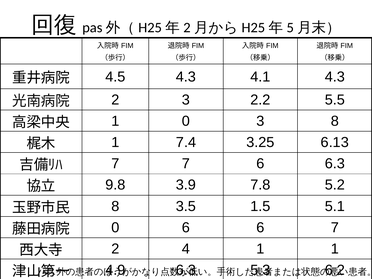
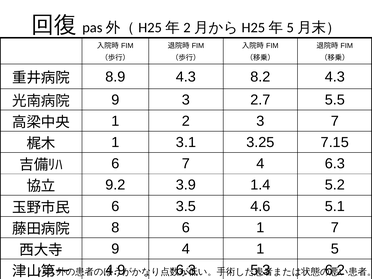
4.5: 4.5 -> 8.9 (115, 77)
4.1: 4.1 -> 8.2 (260, 77)
2: 2 -> 9 (115, 100)
2.2: 2.2 -> 2.7 (260, 100)
1 0: 0 -> 2 (186, 121)
3 8: 8 -> 7 (335, 121)
7.4: 7.4 -> 3.1 (186, 142)
6.13: 6.13 -> 7.15 (335, 142)
7: 7 -> 6 (115, 164)
7 6: 6 -> 4 (260, 164)
9.8: 9.8 -> 9.2 (115, 185)
7.8: 7.8 -> 1.4 (260, 185)
8: 8 -> 6 (115, 206)
1.5: 1.5 -> 4.6 (260, 206)
0: 0 -> 8 (115, 228)
6 6: 6 -> 1 (260, 228)
2: 2 -> 9 (115, 249)
1 1: 1 -> 5 (335, 249)
